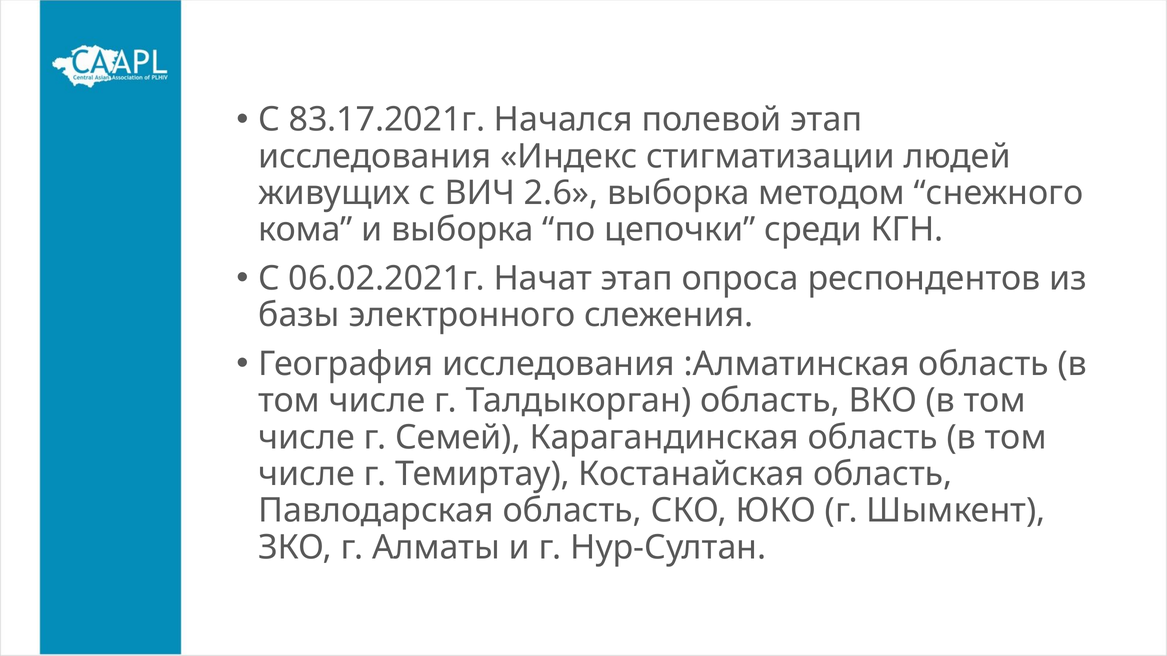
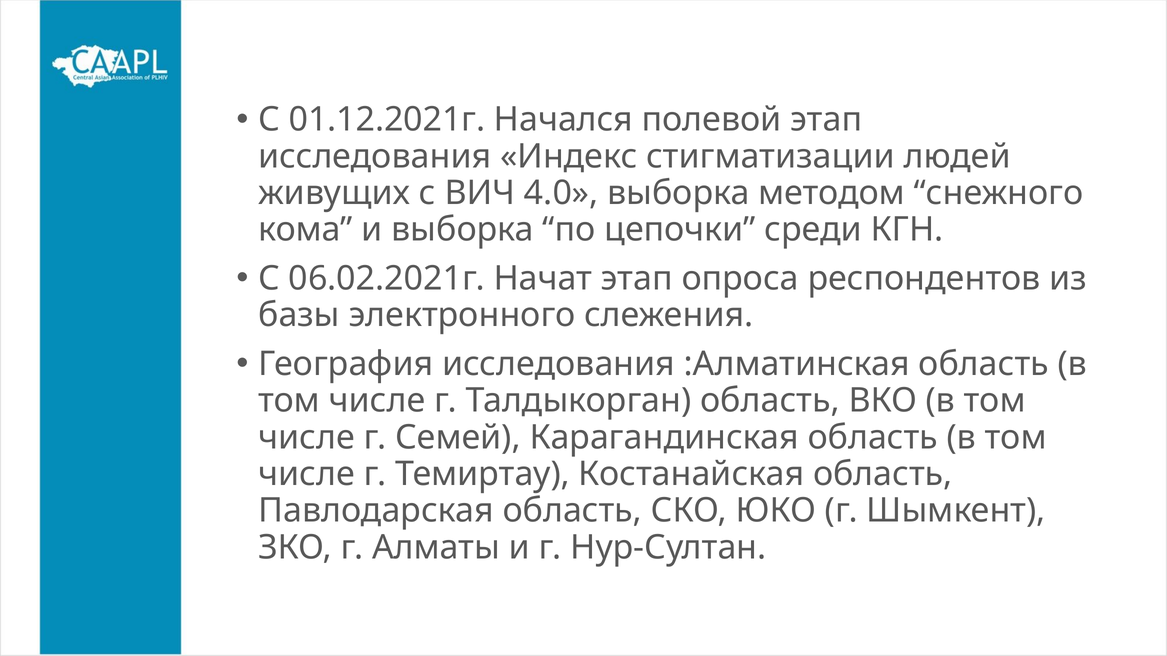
83.17.2021г: 83.17.2021г -> 01.12.2021г (387, 120)
2.6: 2.6 -> 4.0 (561, 193)
